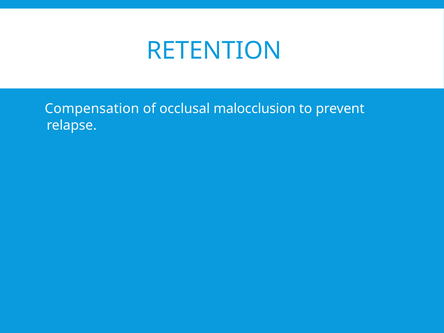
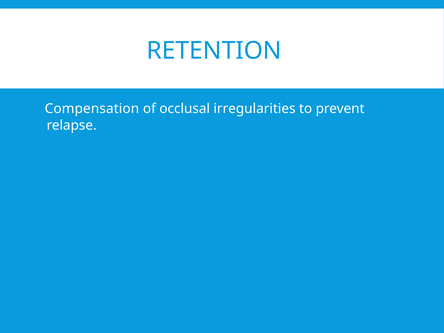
malocclusion: malocclusion -> irregularities (255, 109)
